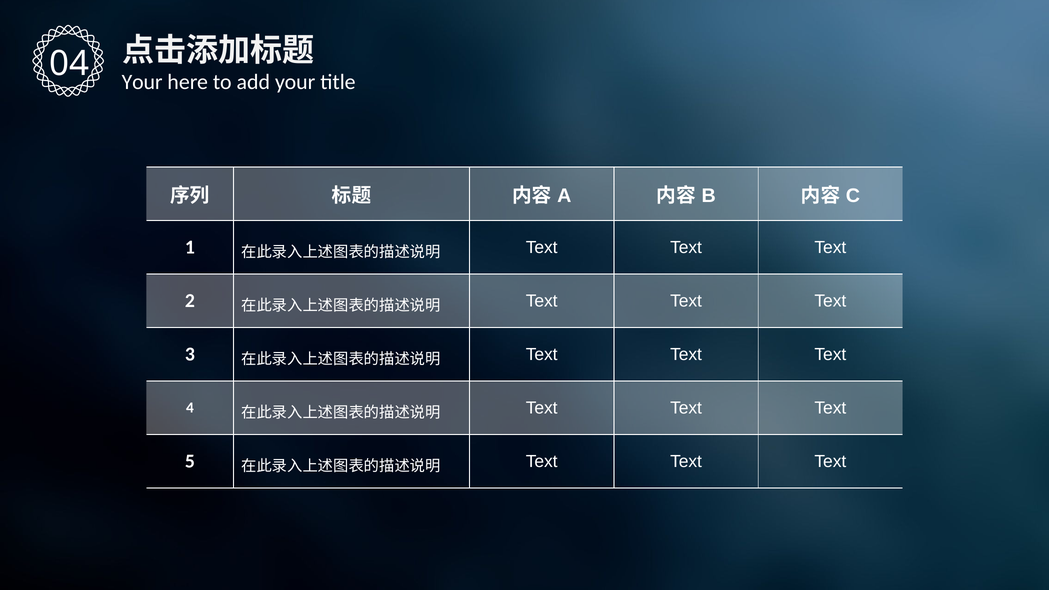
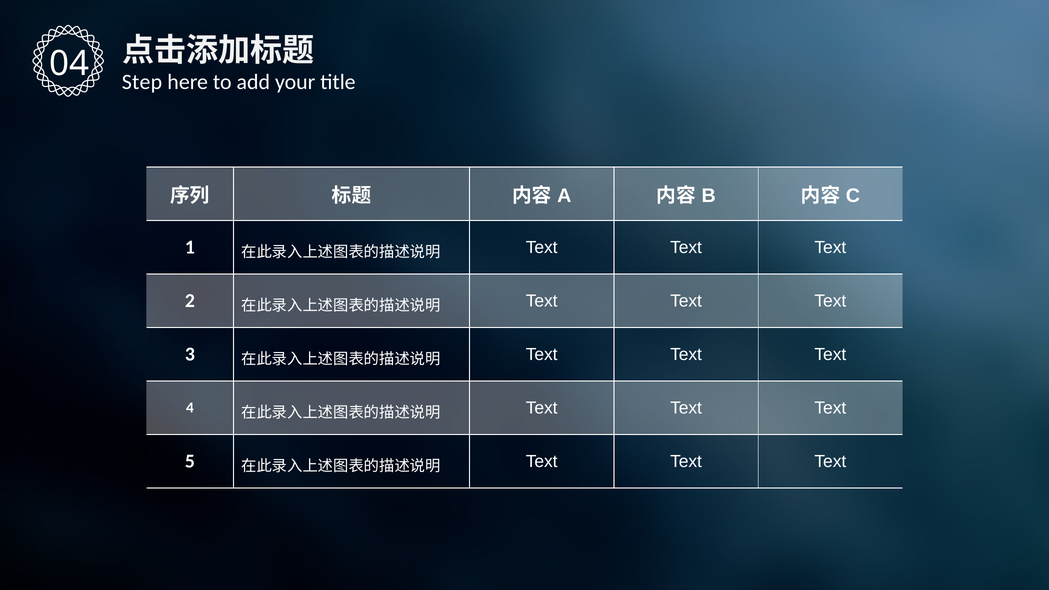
Your: Your -> Step (142, 82)
